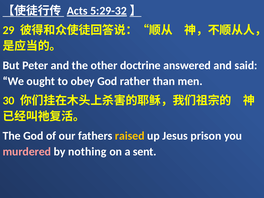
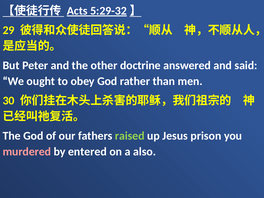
raised colour: yellow -> light green (130, 136)
nothing: nothing -> entered (87, 152)
sent: sent -> also (145, 152)
